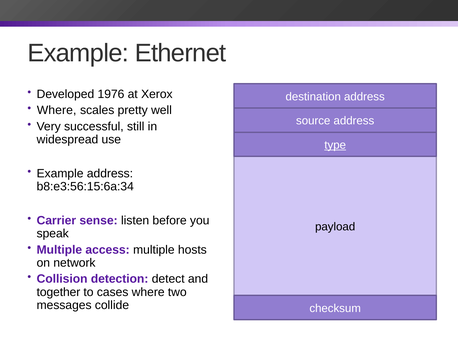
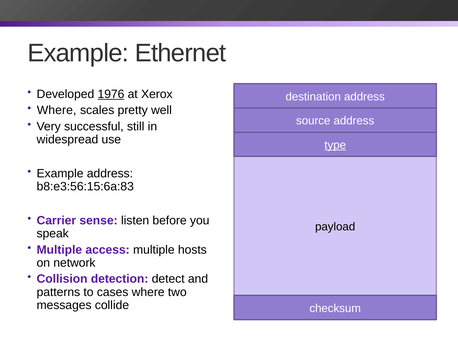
1976 underline: none -> present (111, 94)
b8:e3:56:15:6a:34: b8:e3:56:15:6a:34 -> b8:e3:56:15:6a:83 (85, 187)
together: together -> patterns (58, 292)
